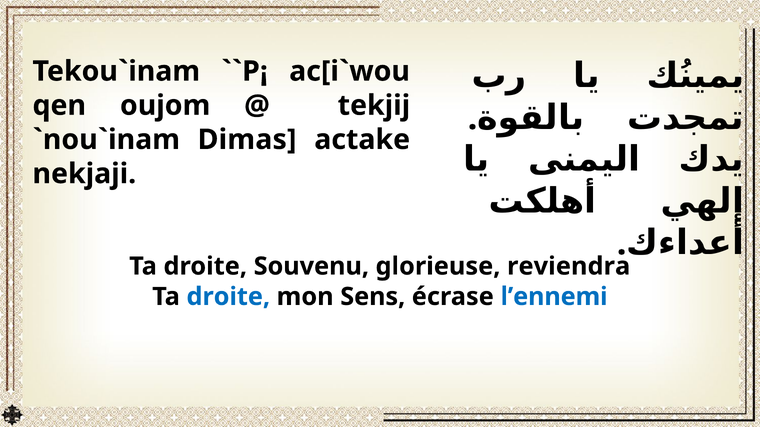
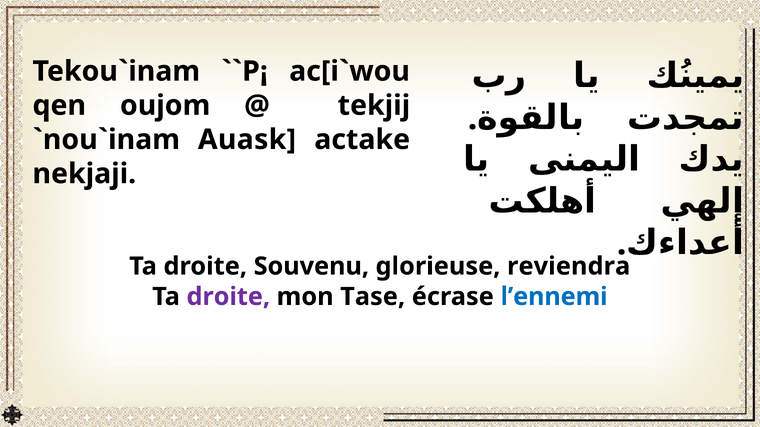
Dimas: Dimas -> Auask (247, 140)
droite colour: blue -> purple (228, 297)
Sens: Sens -> Tase (373, 297)
